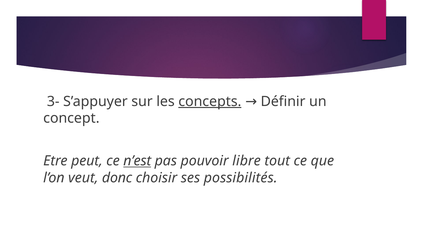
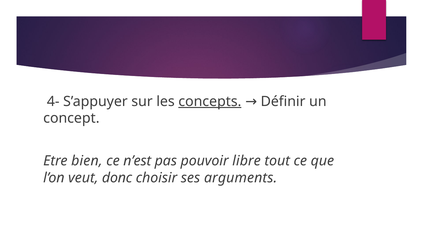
3-: 3- -> 4- (53, 101)
peut: peut -> bien (87, 161)
n’est underline: present -> none (137, 161)
possibilités: possibilités -> arguments (241, 178)
